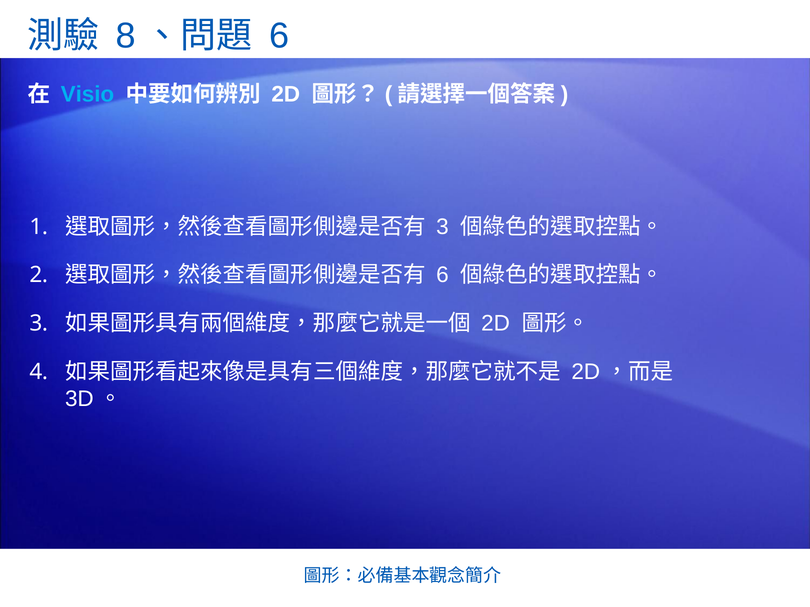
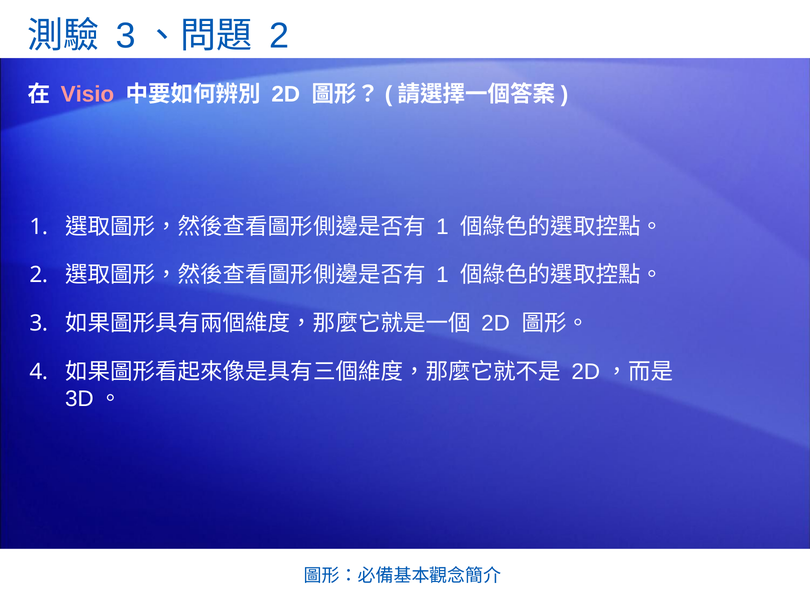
8: 8 -> 3 (126, 36)
6: 6 -> 2 (279, 36)
Visio colour: light blue -> pink (87, 95)
3: 3 -> 1 (442, 227)
6: 6 -> 1 (442, 275)
